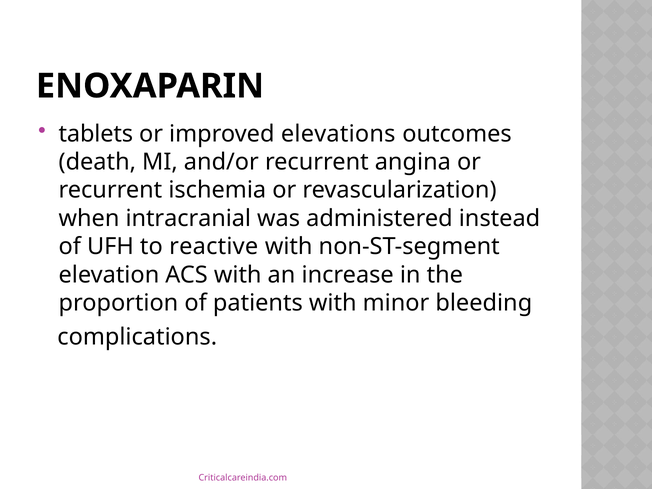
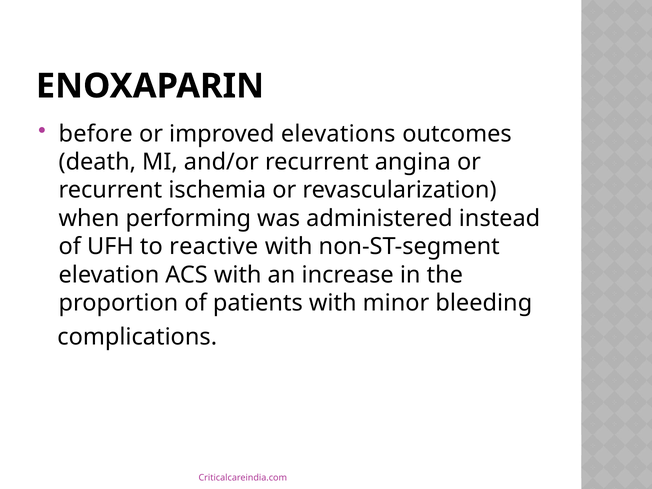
tablets: tablets -> before (96, 134)
intracranial: intracranial -> performing (188, 218)
